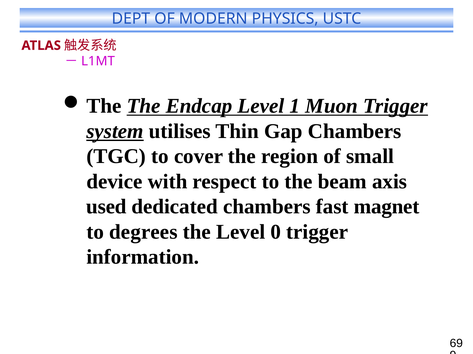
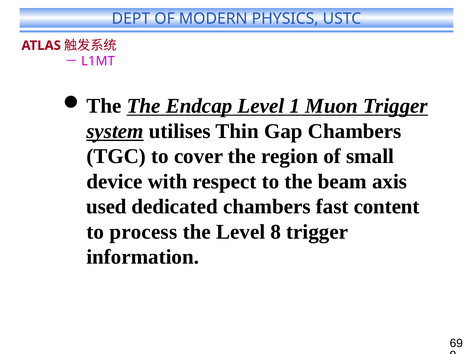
magnet: magnet -> content (387, 207)
degrees: degrees -> process (143, 232)
0: 0 -> 8 (276, 232)
